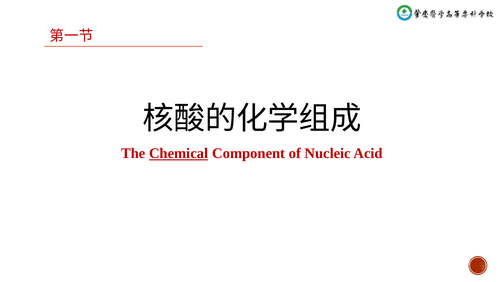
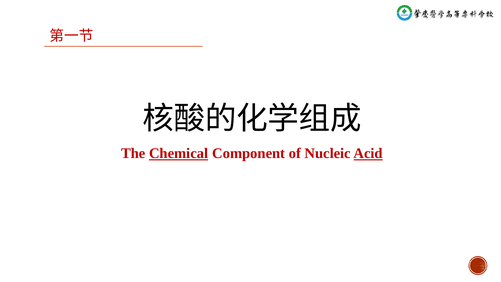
Acid underline: none -> present (368, 153)
